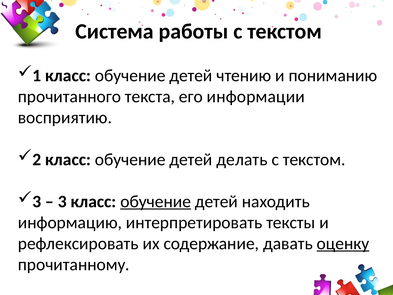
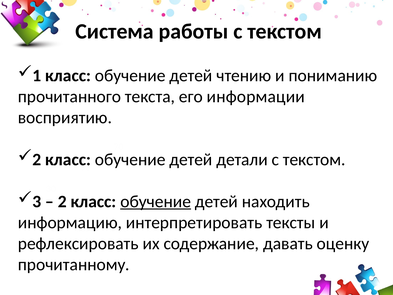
делать: делать -> детали (242, 159)
3: 3 -> 2 (62, 201)
оценку underline: present -> none (343, 243)
